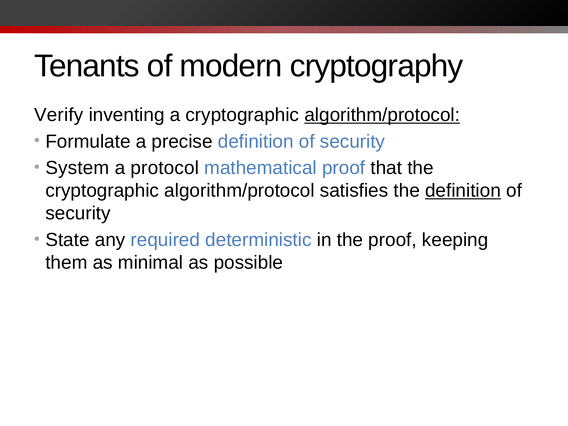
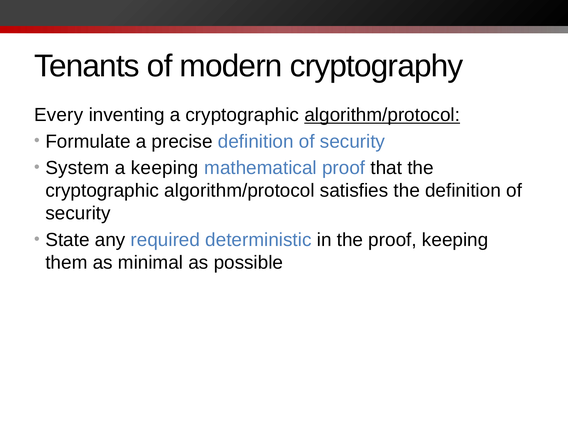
Verify: Verify -> Every (59, 115)
a protocol: protocol -> keeping (165, 168)
definition underline: present -> none (463, 191)
